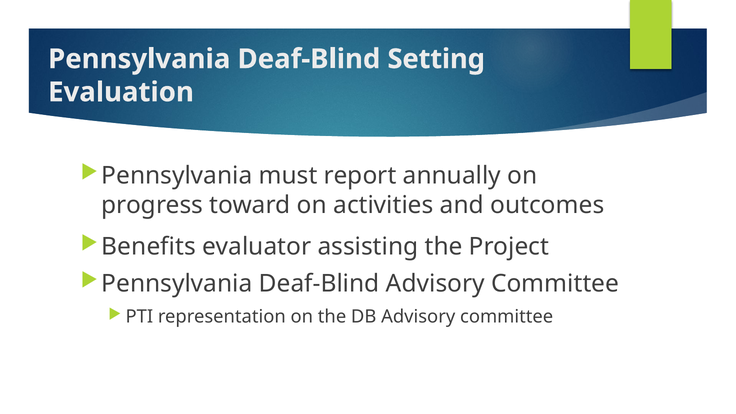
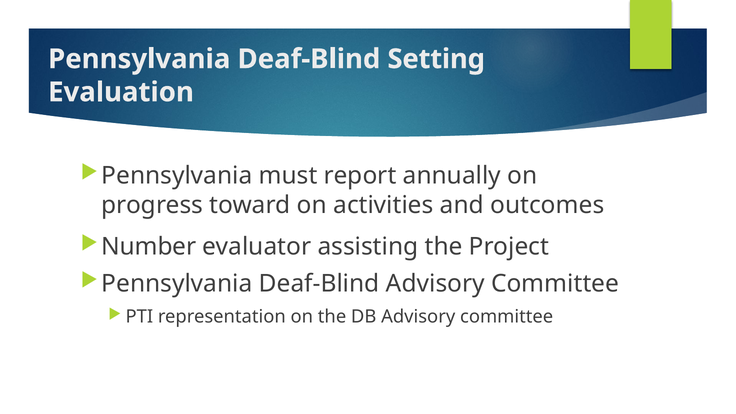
Benefits: Benefits -> Number (149, 247)
